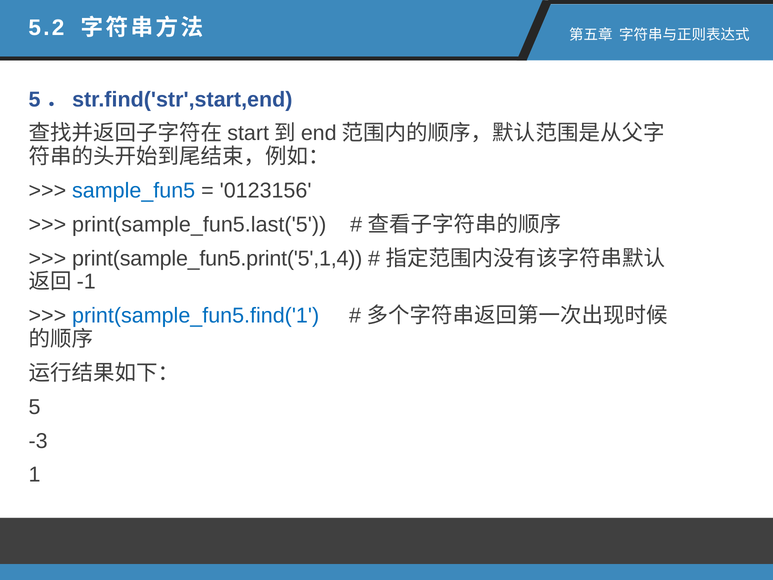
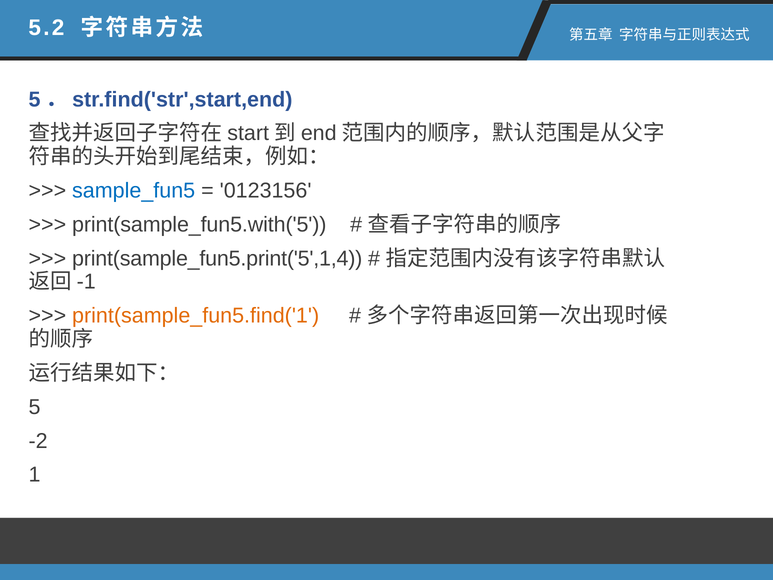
print(sample_fun5.last('5: print(sample_fun5.last('5 -> print(sample_fun5.with('5 (199, 224)
print(sample_fun5.find('1 colour: blue -> orange (196, 316)
-3: -3 -> -2 (38, 441)
